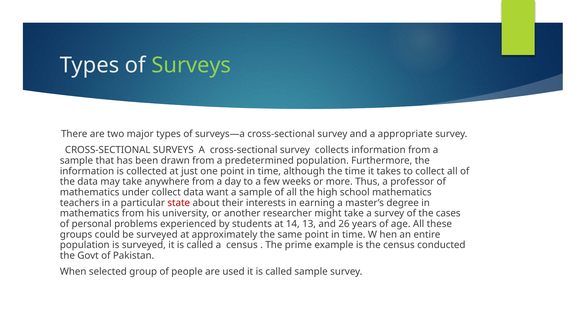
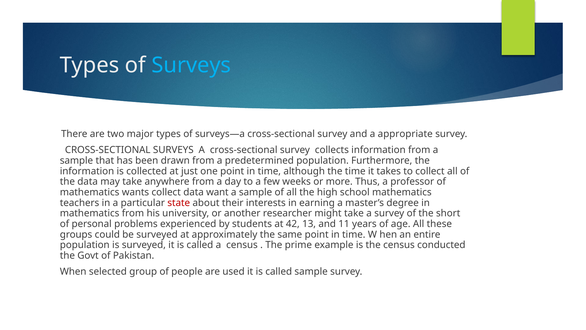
Surveys colour: light green -> light blue (191, 65)
under: under -> wants (135, 192)
cases: cases -> short (448, 213)
14: 14 -> 42 (293, 224)
26: 26 -> 11 (344, 224)
